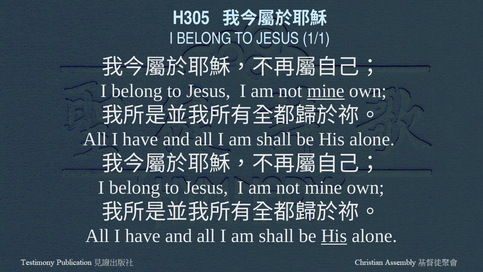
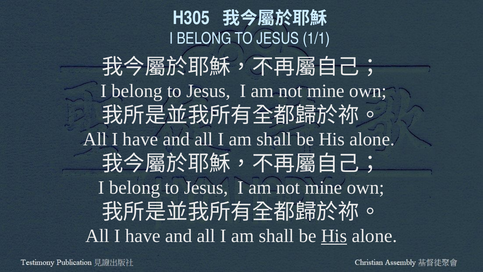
mine underline: present -> none (326, 91)
